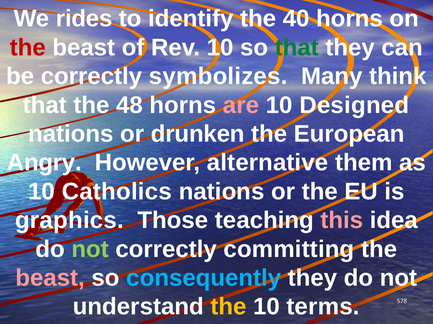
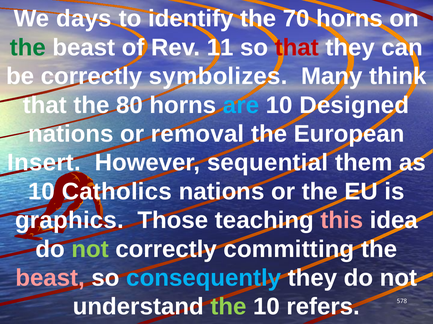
rides: rides -> days (84, 19)
40: 40 -> 70 (296, 19)
the colour: red -> green (28, 48)
Rev 10: 10 -> 11 (220, 48)
that colour: green -> red (297, 48)
48: 48 -> 80 (130, 105)
are colour: pink -> light blue (241, 105)
drunken: drunken -> removal (198, 134)
Angry: Angry -> Insert (44, 163)
alternative: alternative -> sequential (268, 163)
the colour: yellow -> light green (228, 307)
terms: terms -> refers (323, 307)
